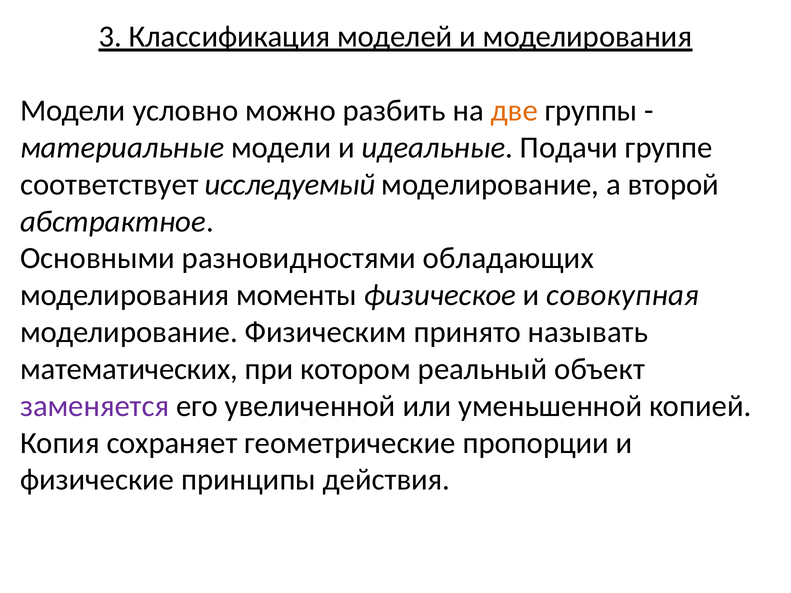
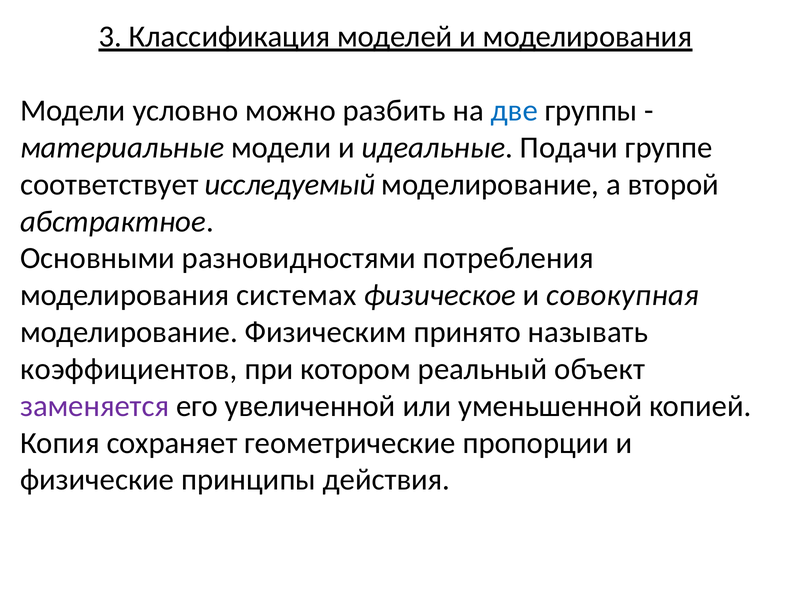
две colour: orange -> blue (514, 111)
обладающих: обладающих -> потребления (508, 258)
моменты: моменты -> системах (296, 295)
математических: математических -> коэффициентов (129, 369)
